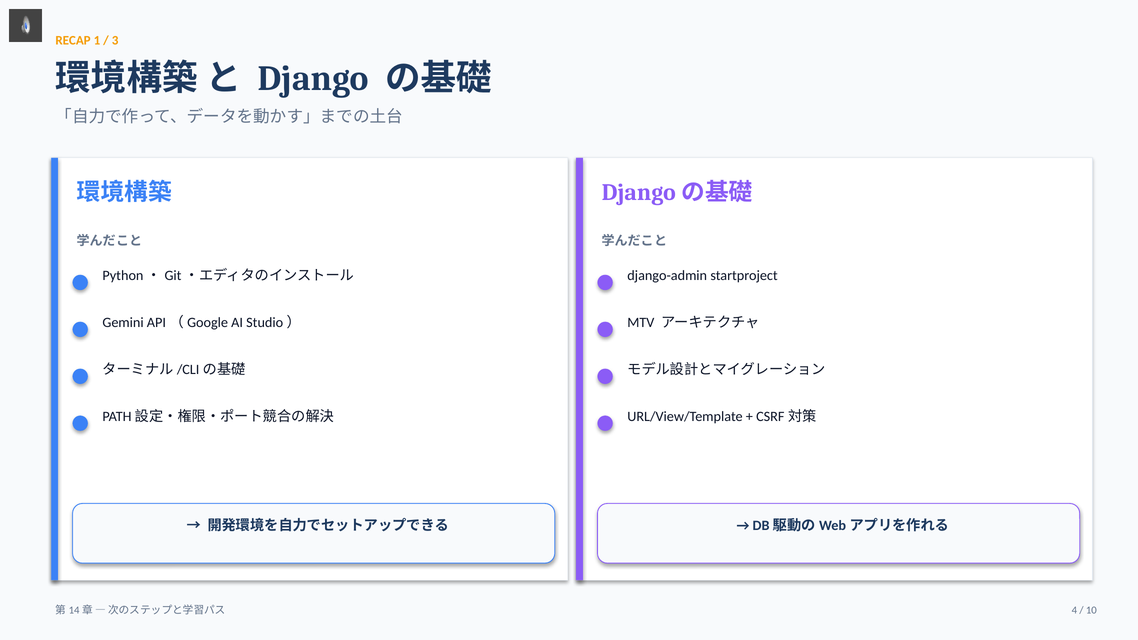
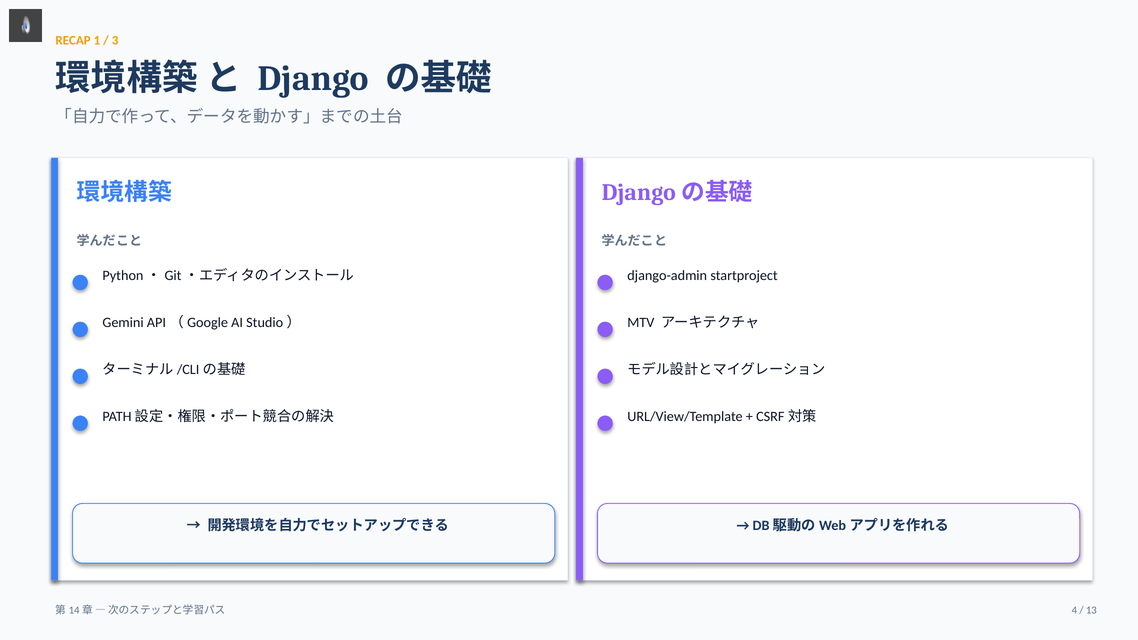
10: 10 -> 13 (1091, 611)
